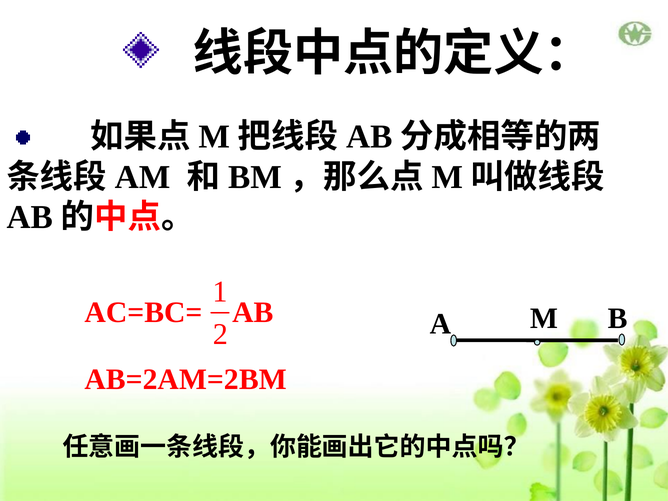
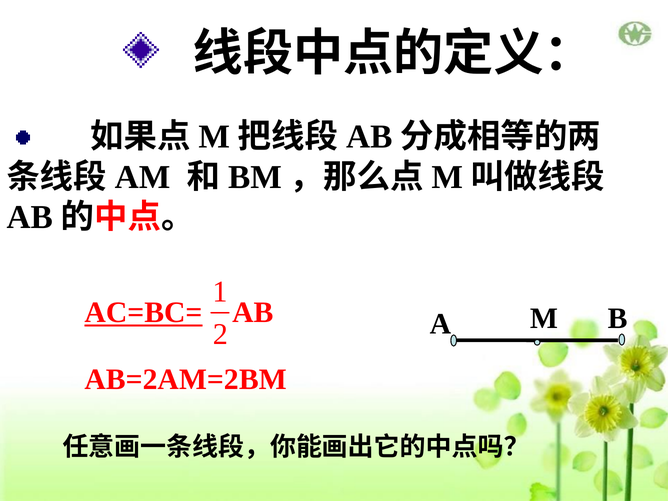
AC=BC= underline: none -> present (143, 313)
